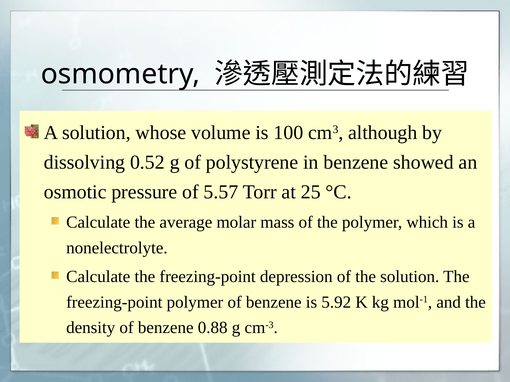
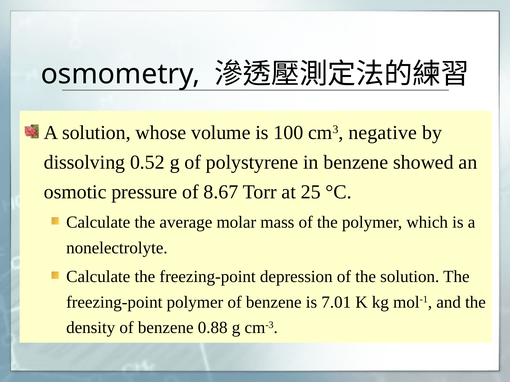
although: although -> negative (383, 133)
5.57: 5.57 -> 8.67 (221, 192)
5.92: 5.92 -> 7.01 (336, 303)
